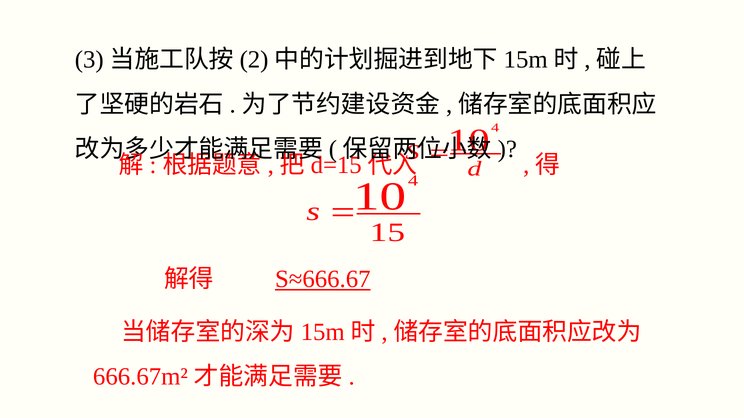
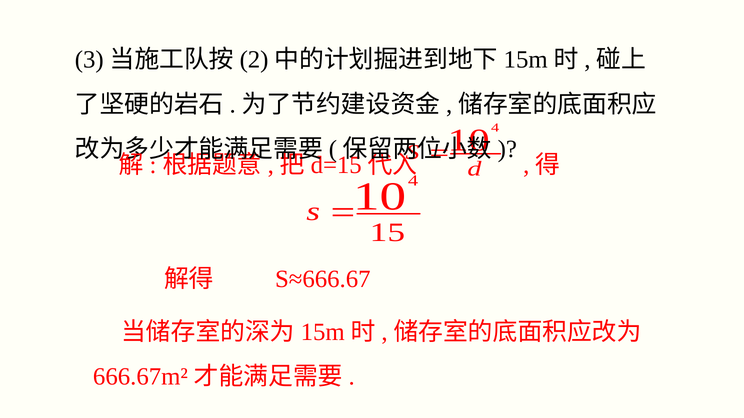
S≈666.67 underline: present -> none (323, 280)
